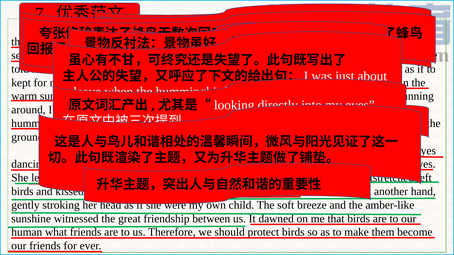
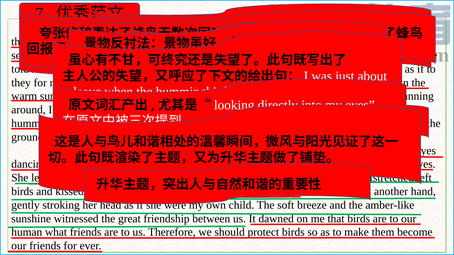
kept: kept -> they (21, 83)
